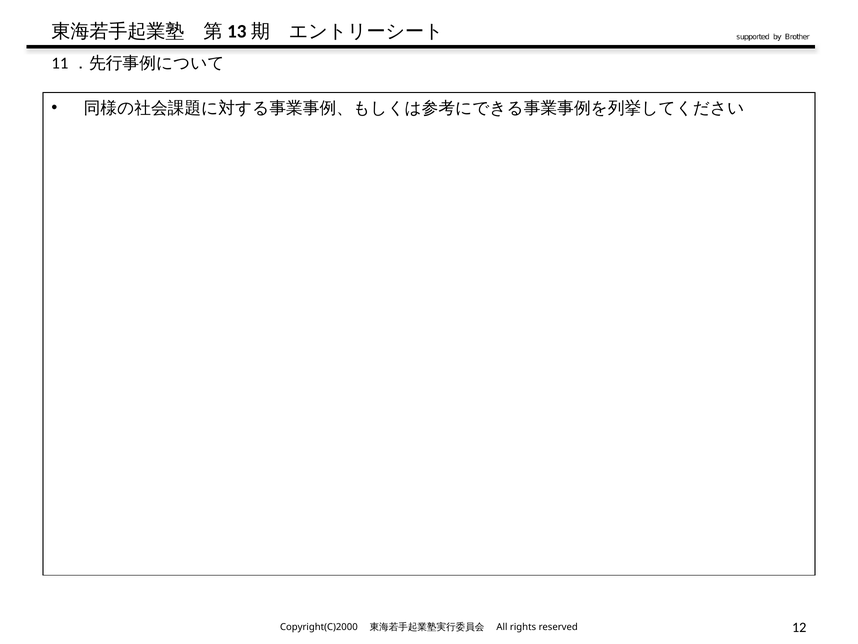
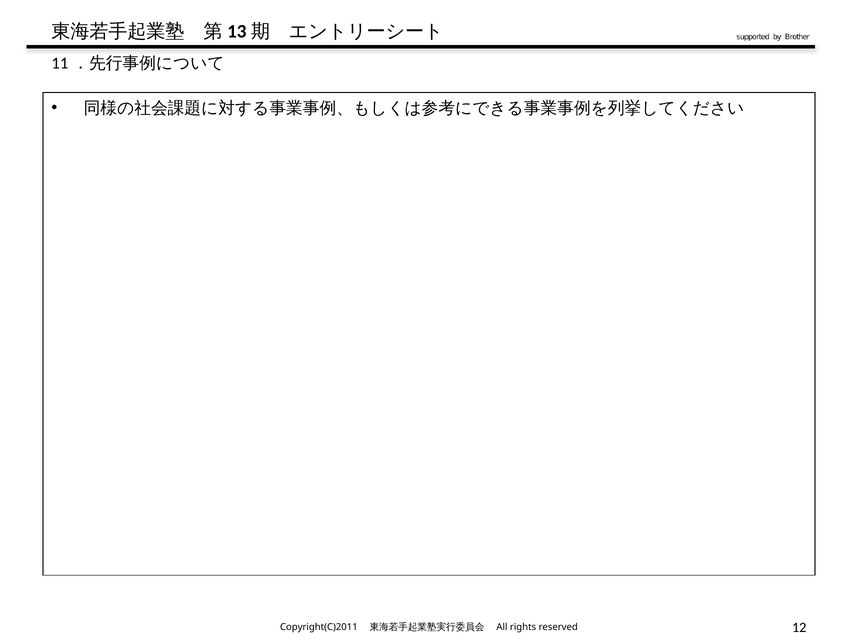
Copyright(C)2000: Copyright(C)2000 -> Copyright(C)2011 (319, 627)
